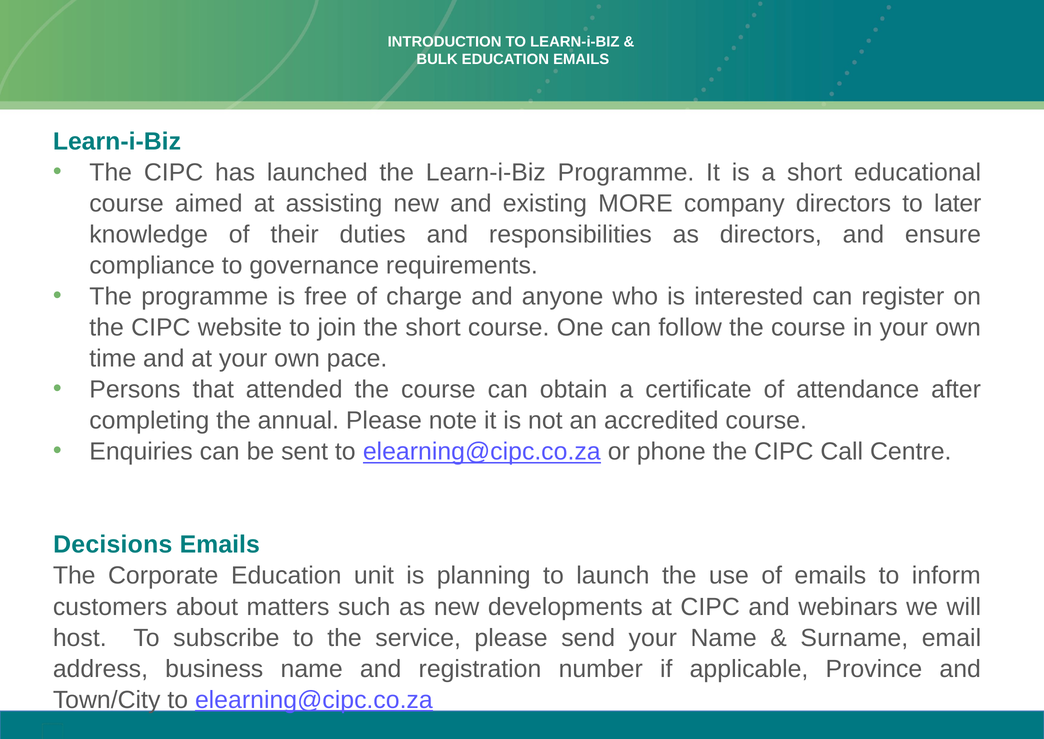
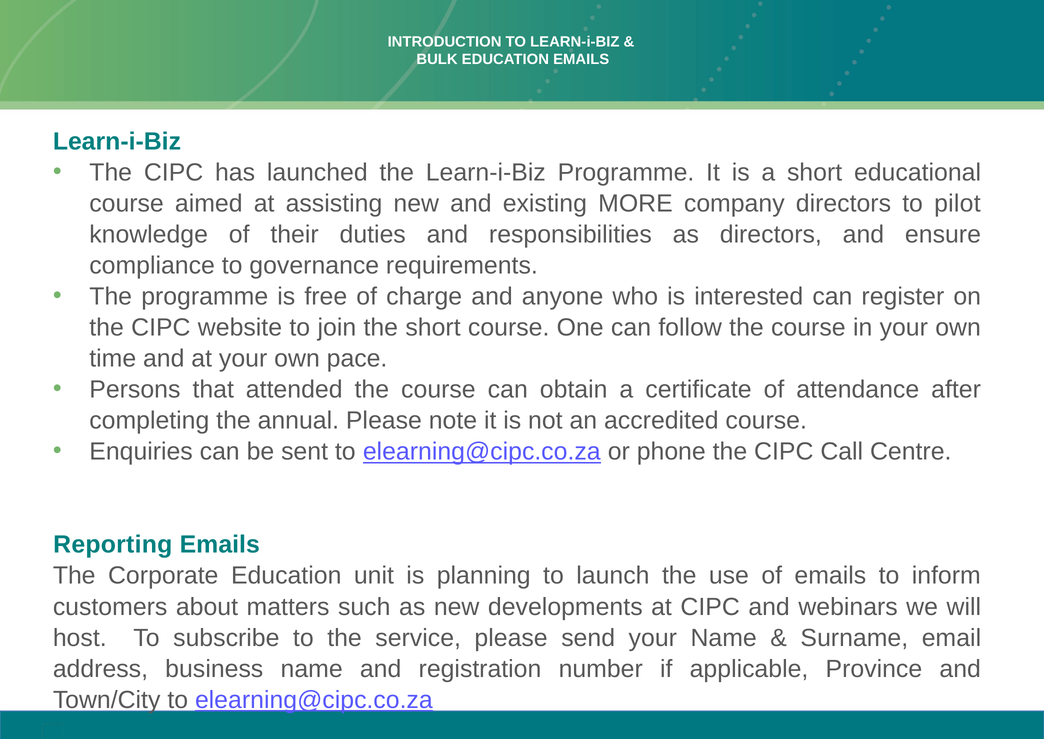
later: later -> pilot (957, 203)
Decisions: Decisions -> Reporting (113, 545)
